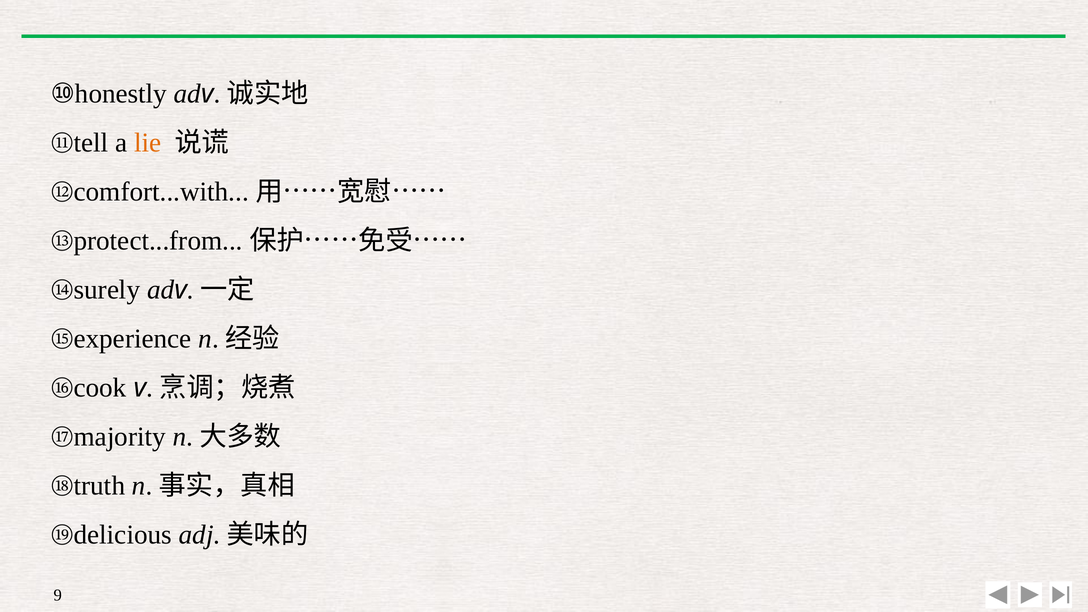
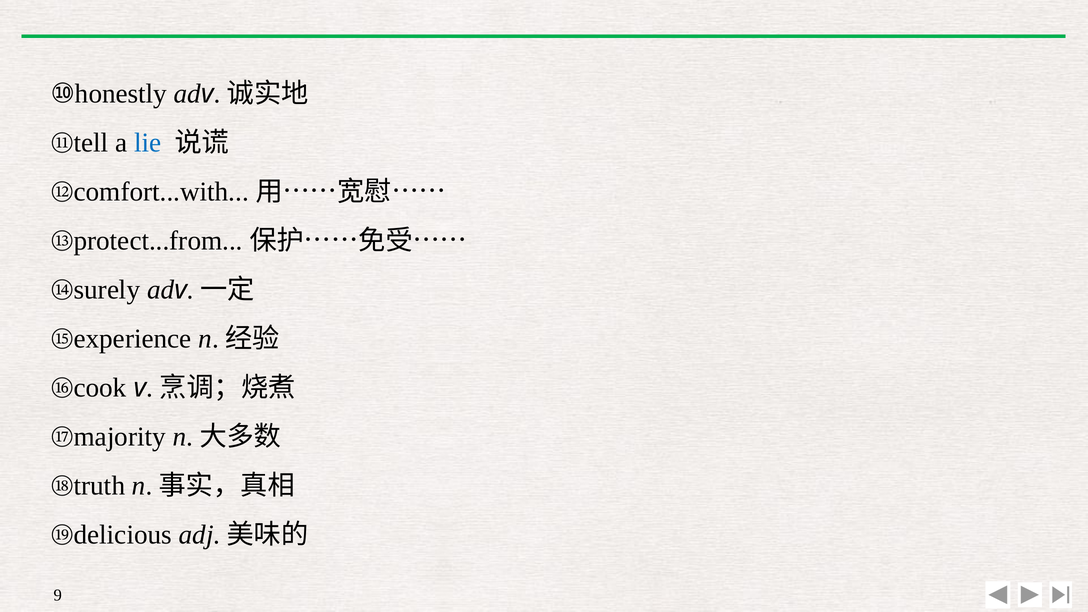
lie colour: orange -> blue (148, 143)
